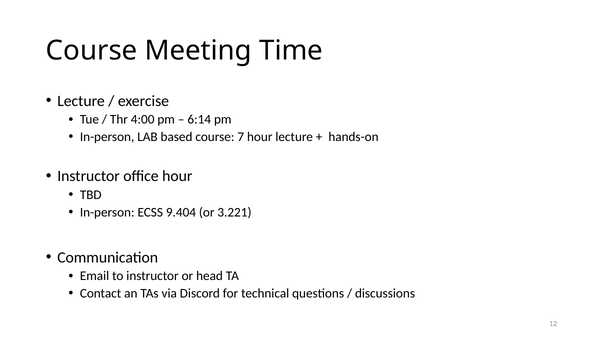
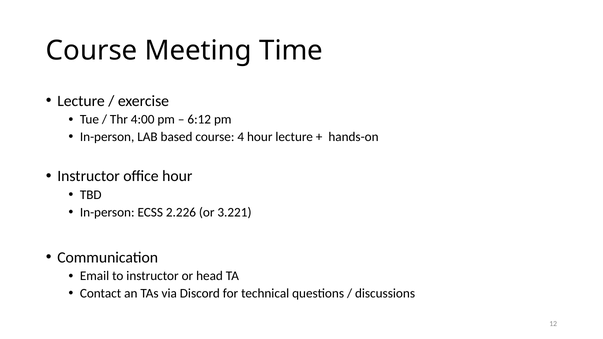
6:14: 6:14 -> 6:12 (199, 120)
7: 7 -> 4 (241, 137)
9.404: 9.404 -> 2.226 (181, 212)
